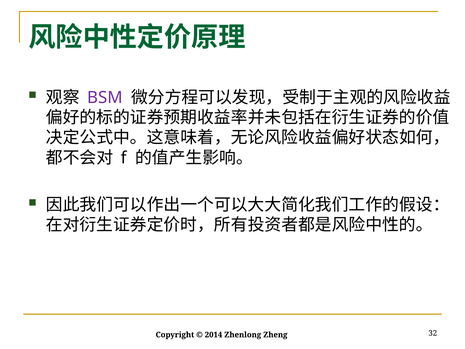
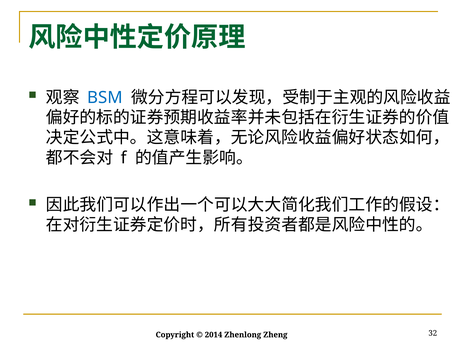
BSM colour: purple -> blue (105, 97)
